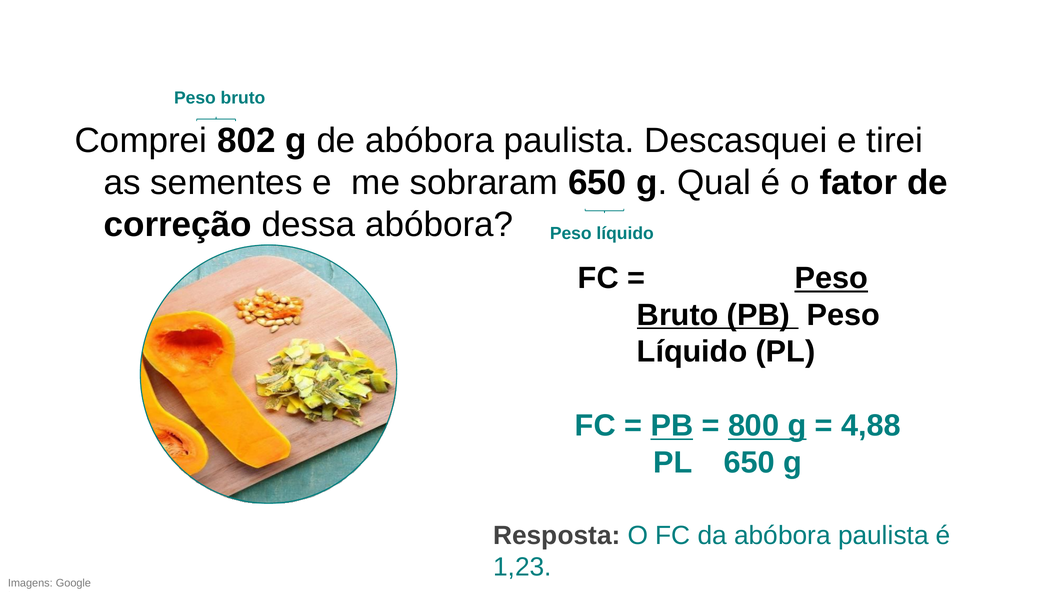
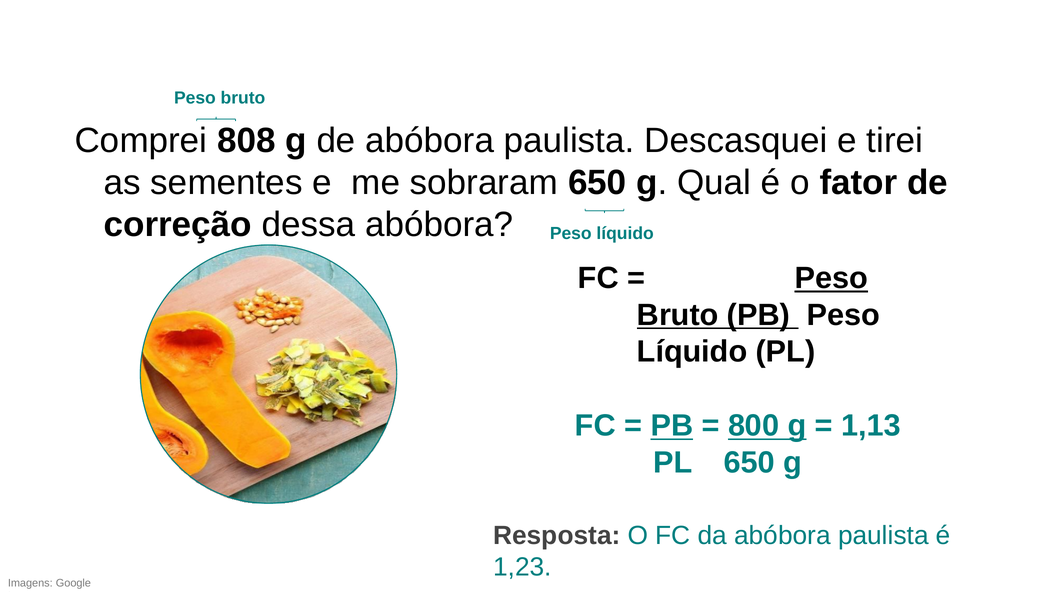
802: 802 -> 808 (246, 140)
4,88: 4,88 -> 1,13 (871, 426)
